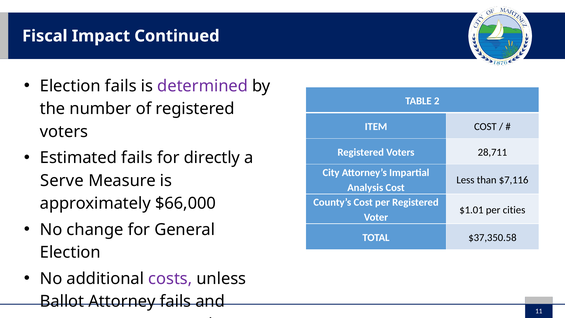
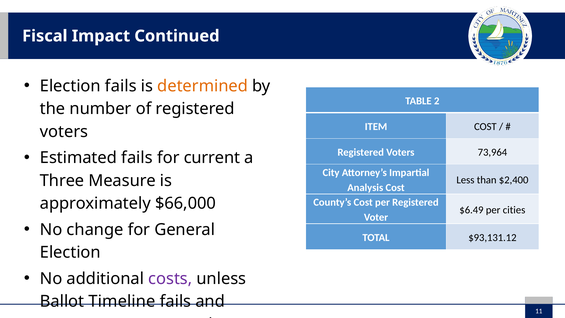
determined colour: purple -> orange (203, 86)
28,711: 28,711 -> 73,964 (492, 152)
directly: directly -> current (212, 158)
$7,116: $7,116 -> $2,400 (514, 180)
Serve: Serve -> Three (62, 181)
$1.01: $1.01 -> $6.49 (471, 210)
$37,350.58: $37,350.58 -> $93,131.12 (492, 238)
Attorney: Attorney -> Timeline (122, 301)
